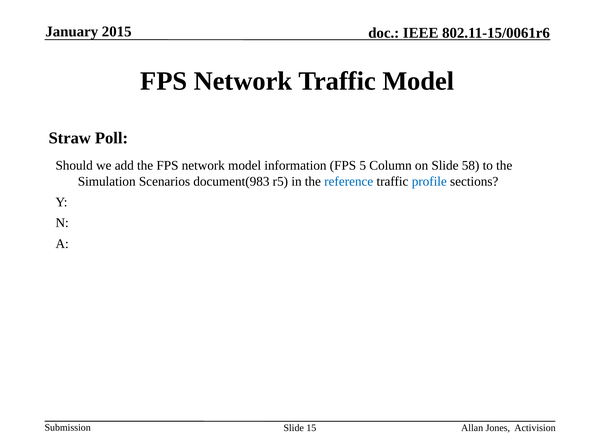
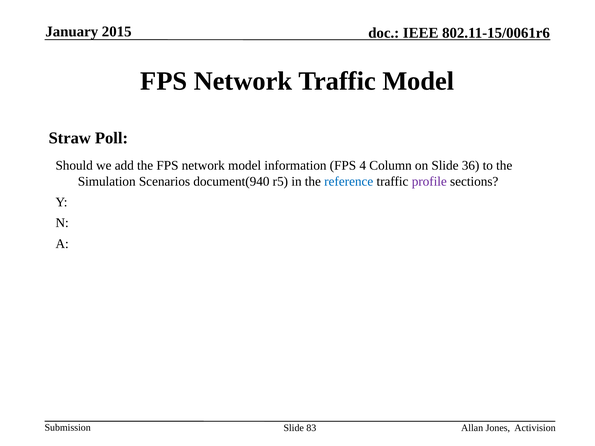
5: 5 -> 4 (363, 166)
58: 58 -> 36 (471, 166)
document(983: document(983 -> document(940 (231, 181)
profile colour: blue -> purple (429, 181)
15: 15 -> 83 (311, 428)
